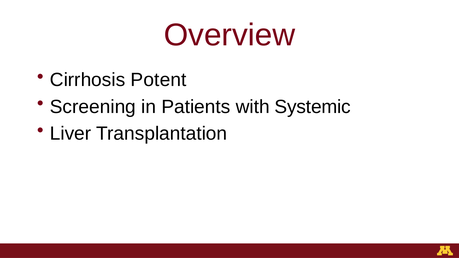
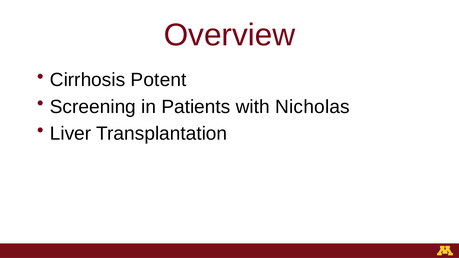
Systemic: Systemic -> Nicholas (313, 107)
